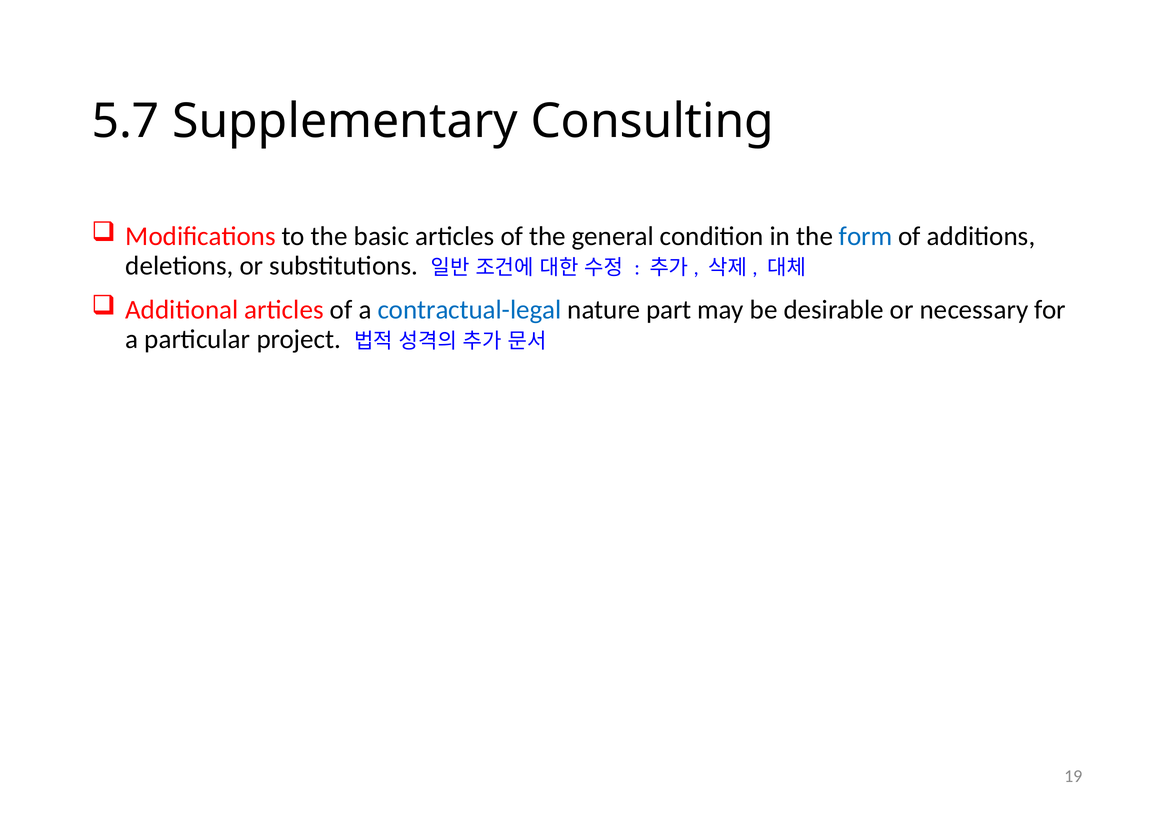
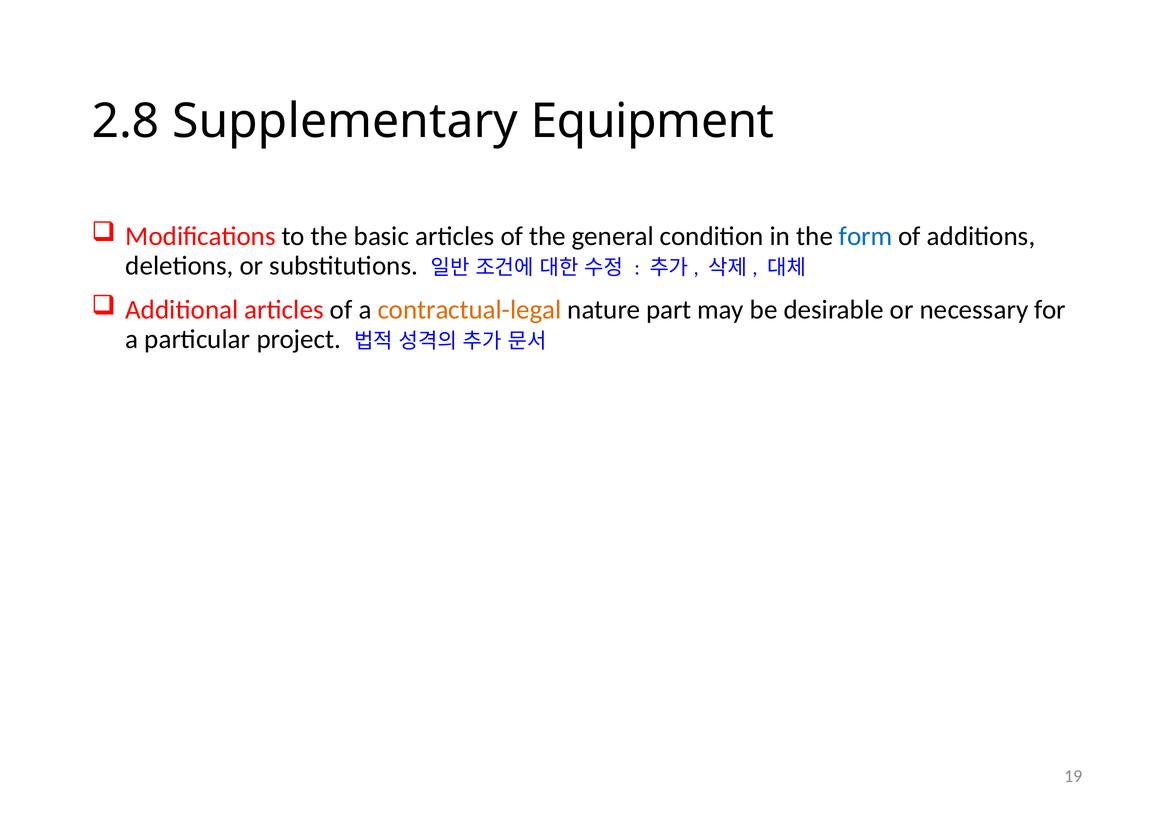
5.7: 5.7 -> 2.8 (126, 121)
Consulting: Consulting -> Equipment (652, 121)
contractual-legal colour: blue -> orange (469, 310)
